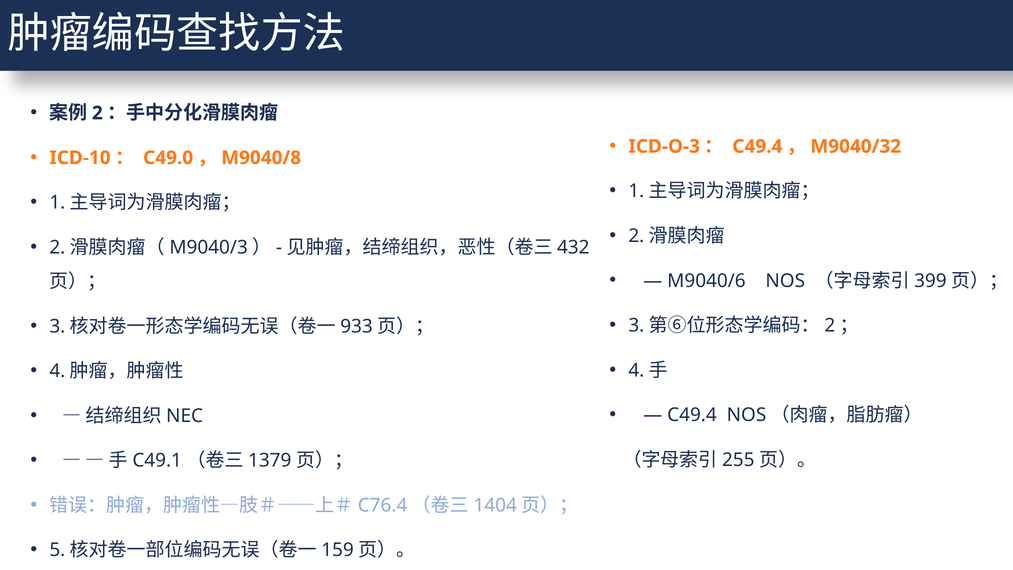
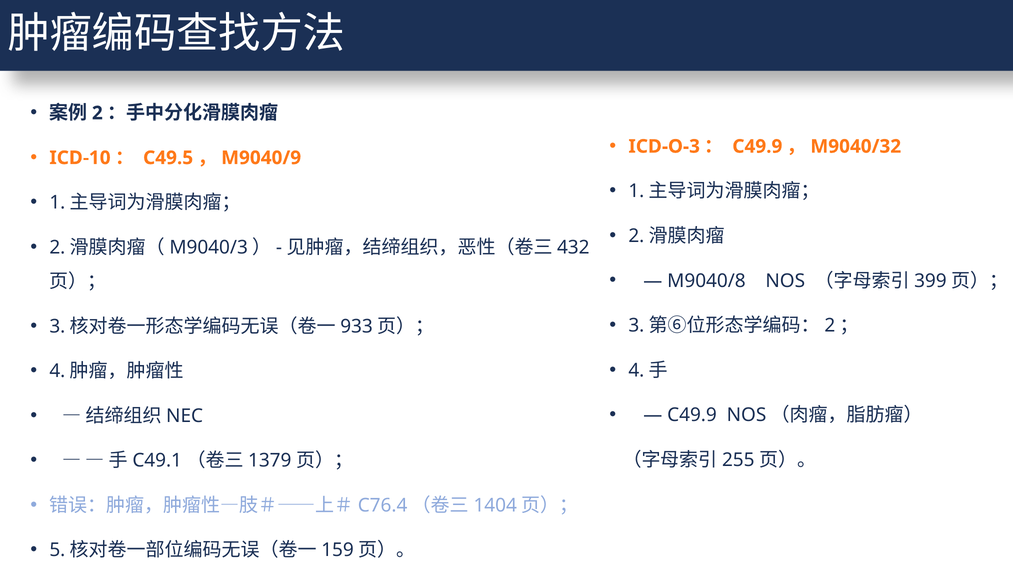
C49.4: C49.4 -> C49.9 (757, 146)
C49.0: C49.0 -> C49.5 (168, 158)
M9040/8: M9040/8 -> M9040/9 (261, 158)
M9040/6: M9040/6 -> M9040/8 (706, 281)
C49.4: C49.4 -> C49.9 (692, 415)
